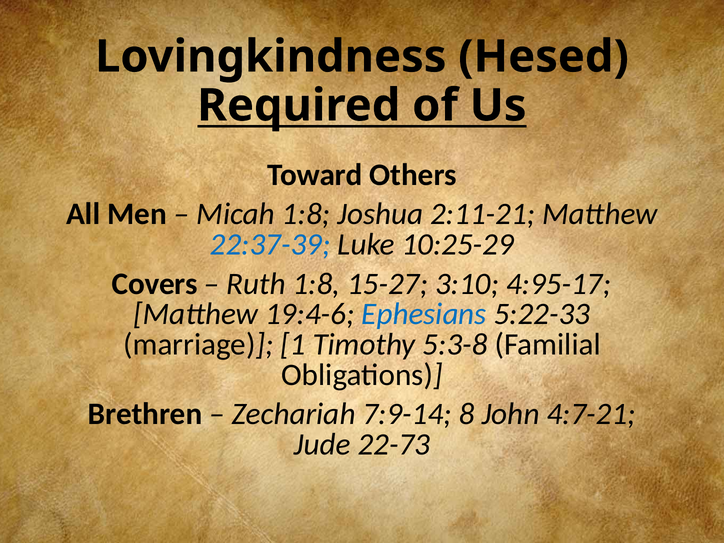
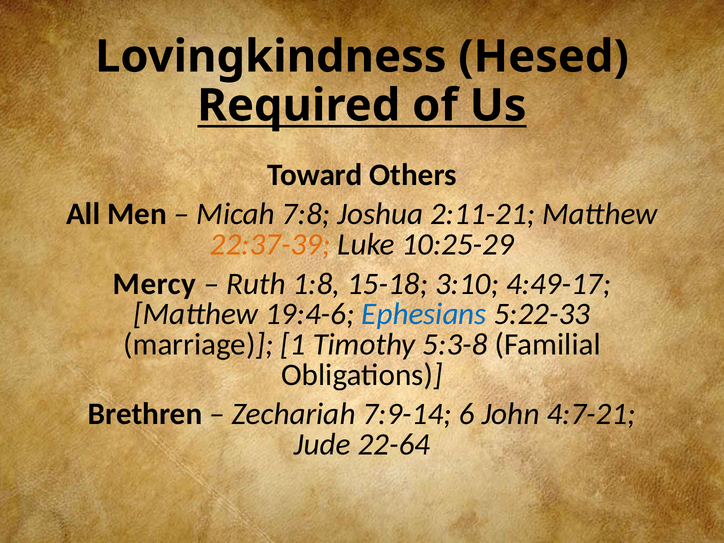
Micah 1:8: 1:8 -> 7:8 (306, 214)
22:37-39 colour: blue -> orange (270, 244)
Covers: Covers -> Mercy (154, 284)
15-27: 15-27 -> 15-18 (388, 284)
4:95-17: 4:95-17 -> 4:49-17 (559, 284)
8: 8 -> 6 (467, 414)
22-73: 22-73 -> 22-64 (394, 445)
